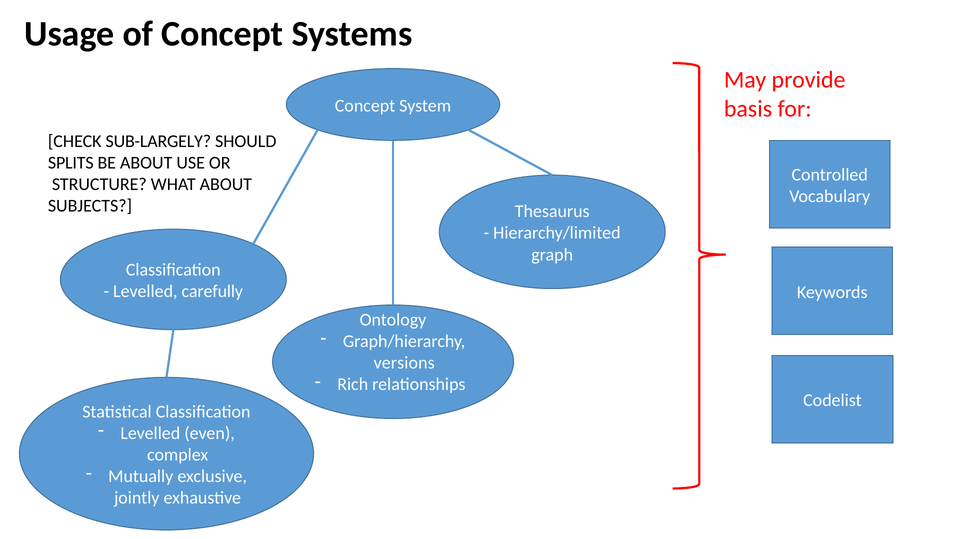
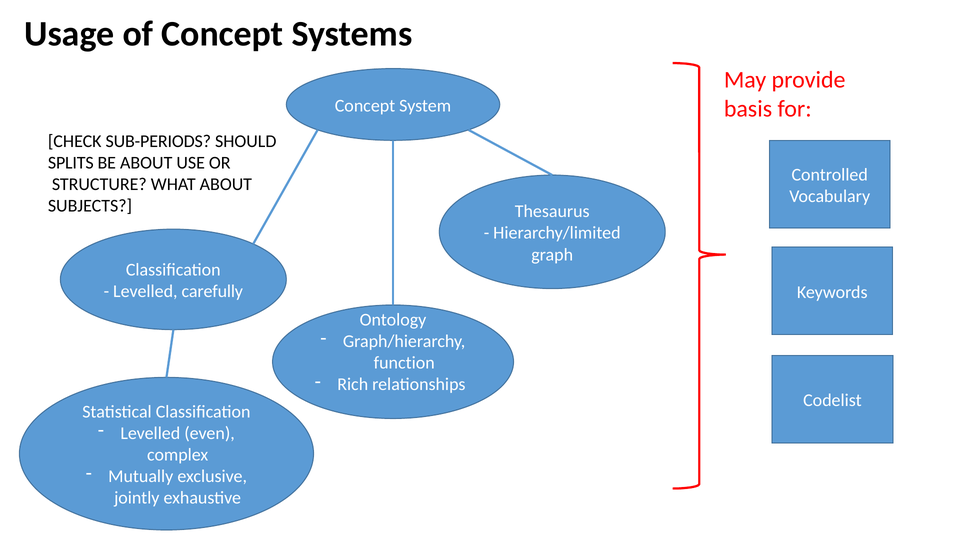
SUB-LARGELY: SUB-LARGELY -> SUB-PERIODS (158, 141)
versions: versions -> function (404, 363)
